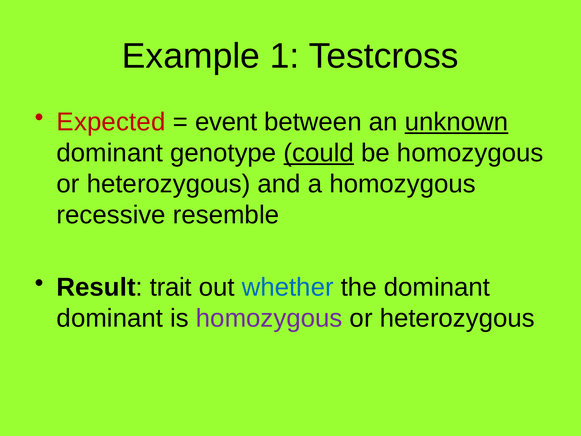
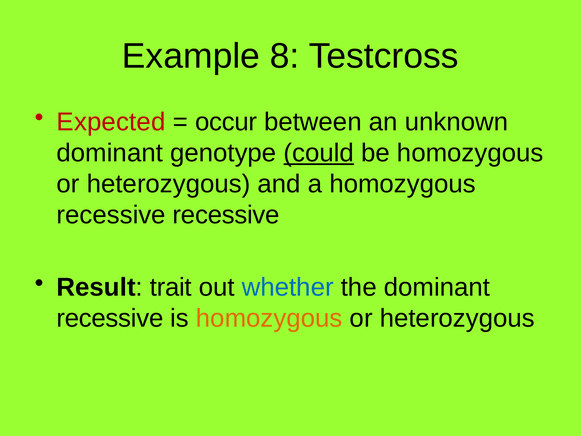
1: 1 -> 8 (285, 56)
event: event -> occur (226, 122)
unknown underline: present -> none (456, 122)
recessive resemble: resemble -> recessive (226, 215)
dominant: dominant -> recessive (110, 318)
homozygous colour: purple -> orange (269, 318)
